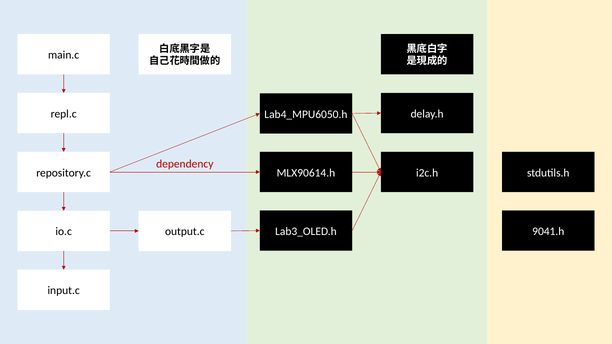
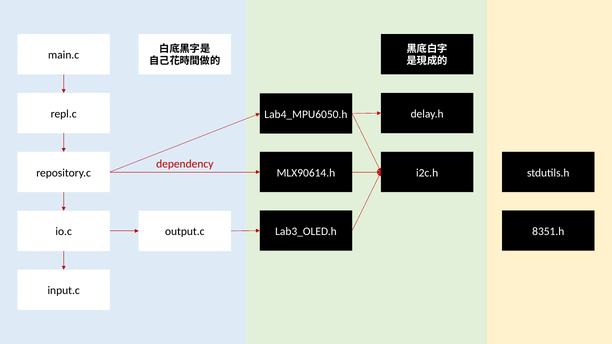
9041.h: 9041.h -> 8351.h (548, 232)
